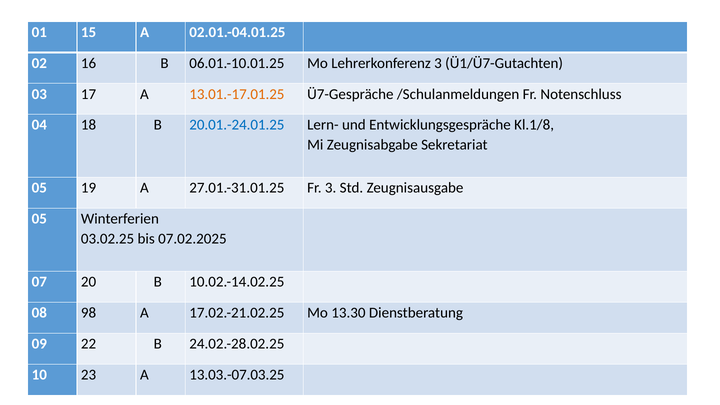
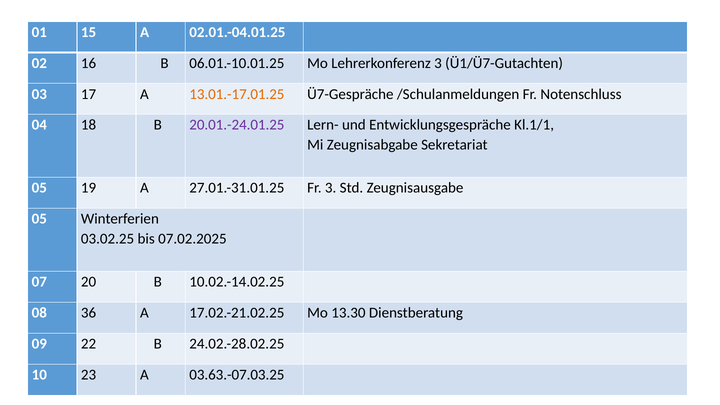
20.01.-24.01.25 colour: blue -> purple (237, 125)
Kl.1/8: Kl.1/8 -> Kl.1/1 (534, 125)
98: 98 -> 36 (89, 313)
13.03.-07.03.25: 13.03.-07.03.25 -> 03.63.-07.03.25 (237, 375)
